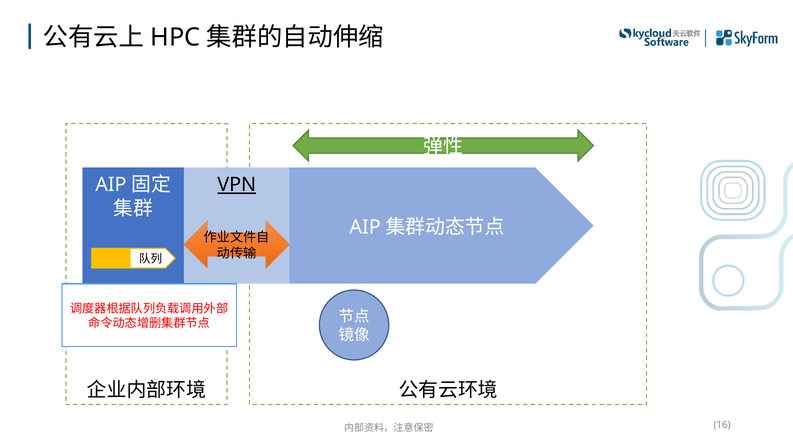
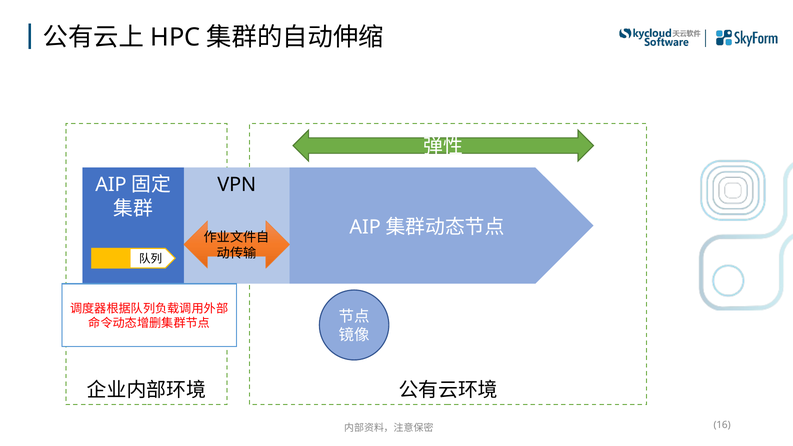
VPN underline: present -> none (237, 185)
